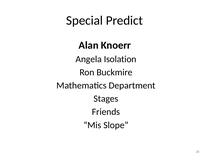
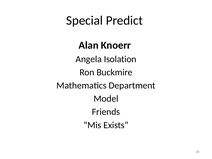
Stages: Stages -> Model (106, 99)
Slope: Slope -> Exists (116, 125)
